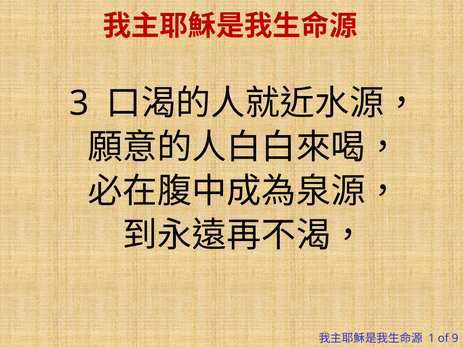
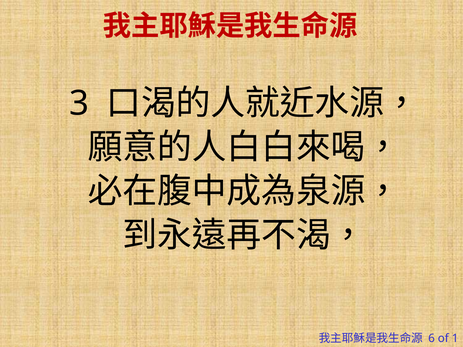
1: 1 -> 6 (432, 339)
9: 9 -> 1 (455, 339)
